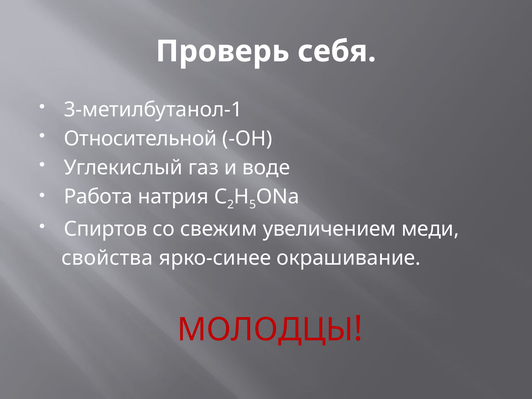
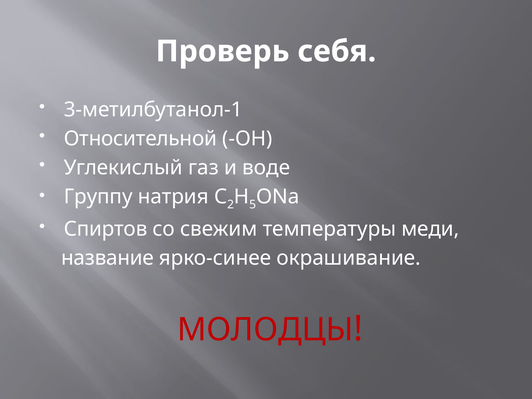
Работа: Работа -> Группу (98, 197)
увеличением: увеличением -> температуры (329, 229)
свойства: свойства -> название (108, 258)
